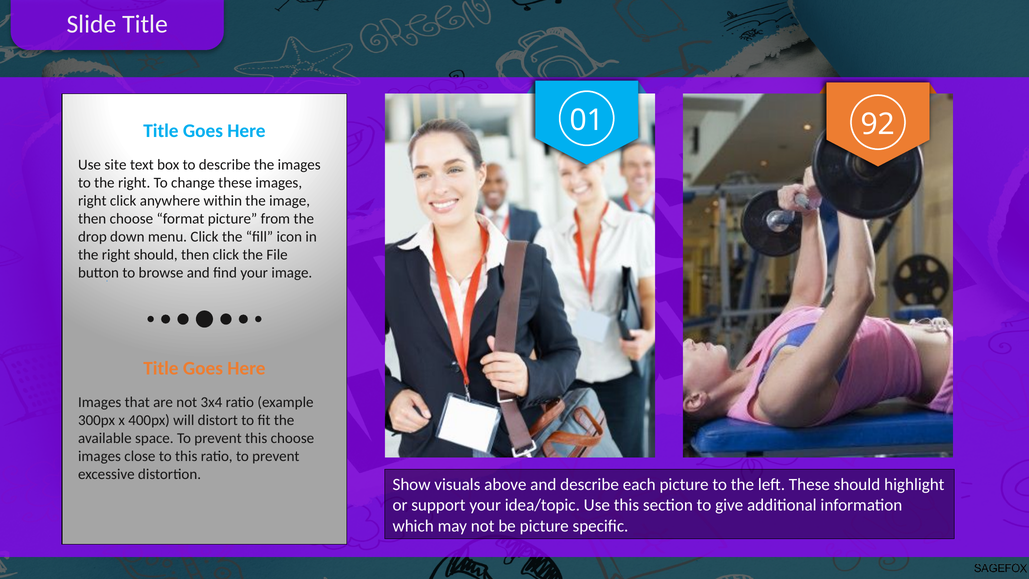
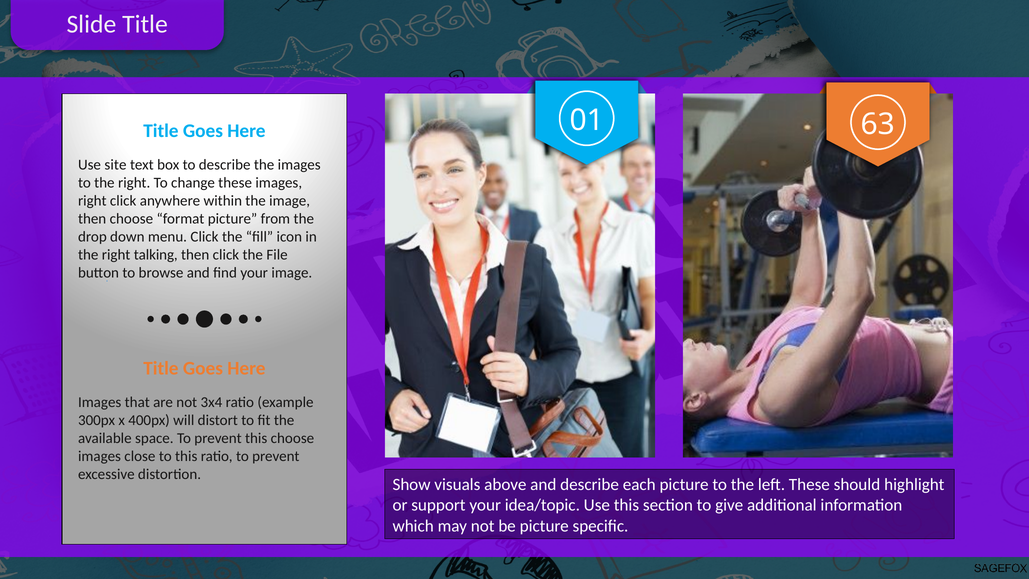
92: 92 -> 63 (878, 124)
right should: should -> talking (156, 255)
